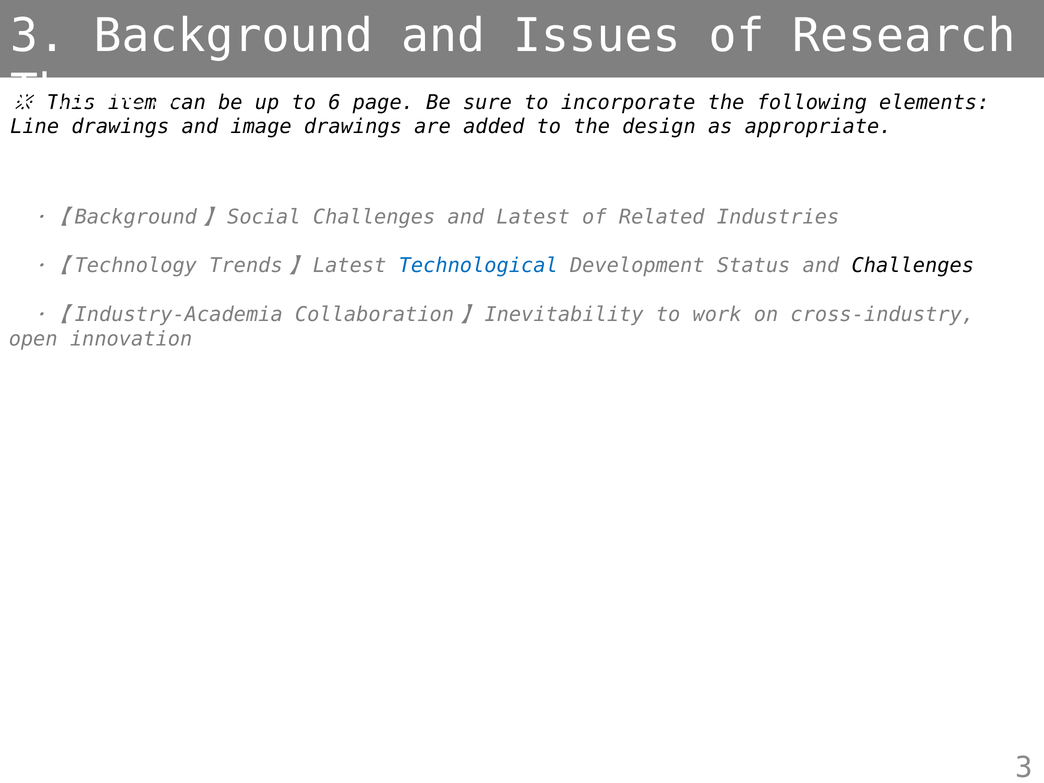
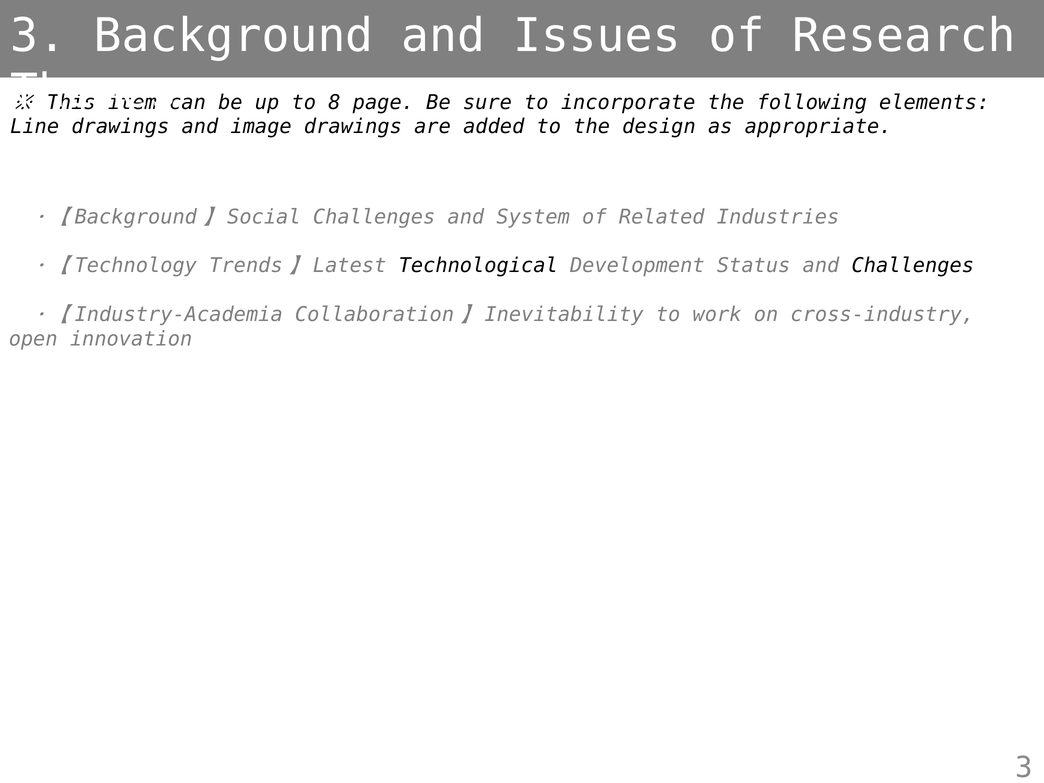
6: 6 -> 8 (334, 102)
Latest: Latest -> System (533, 217)
Technological colour: blue -> black (478, 266)
